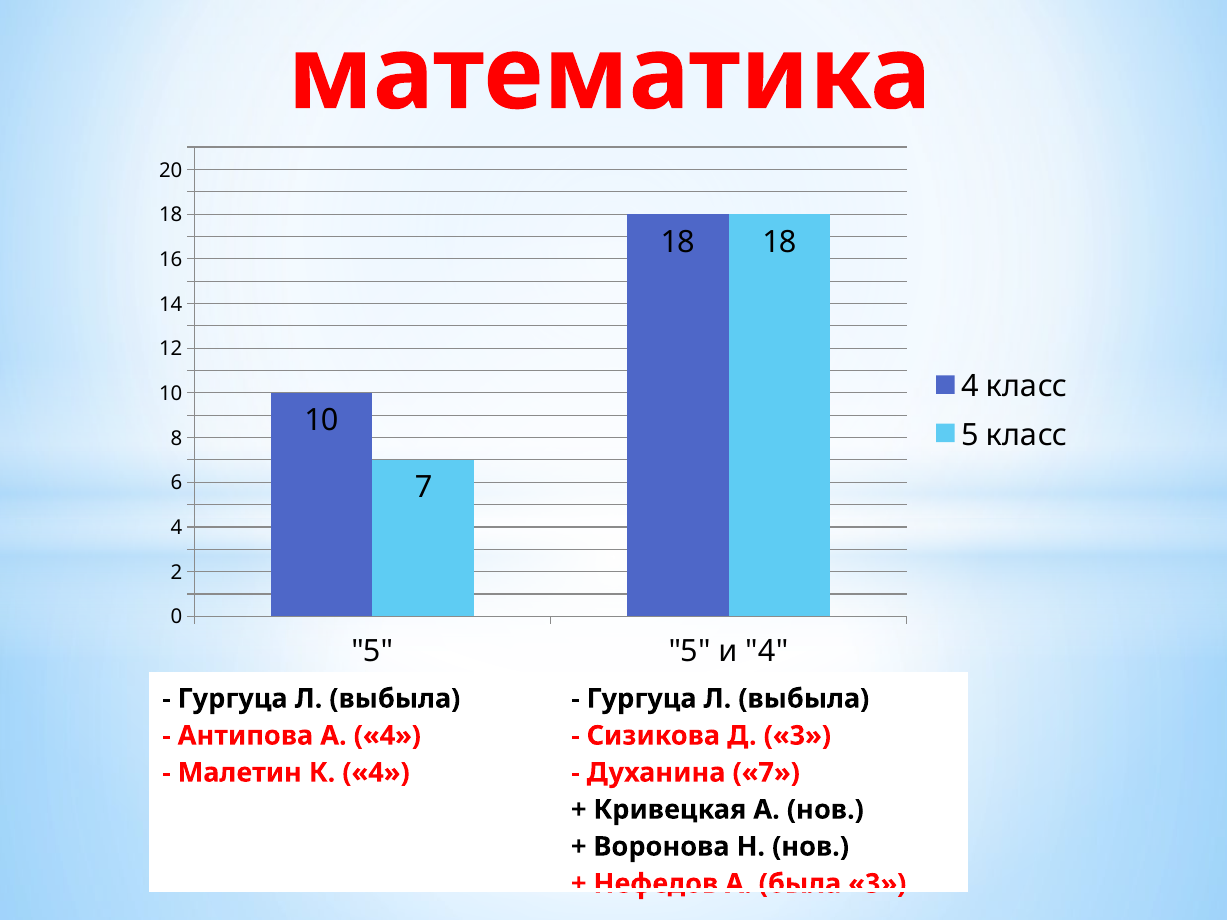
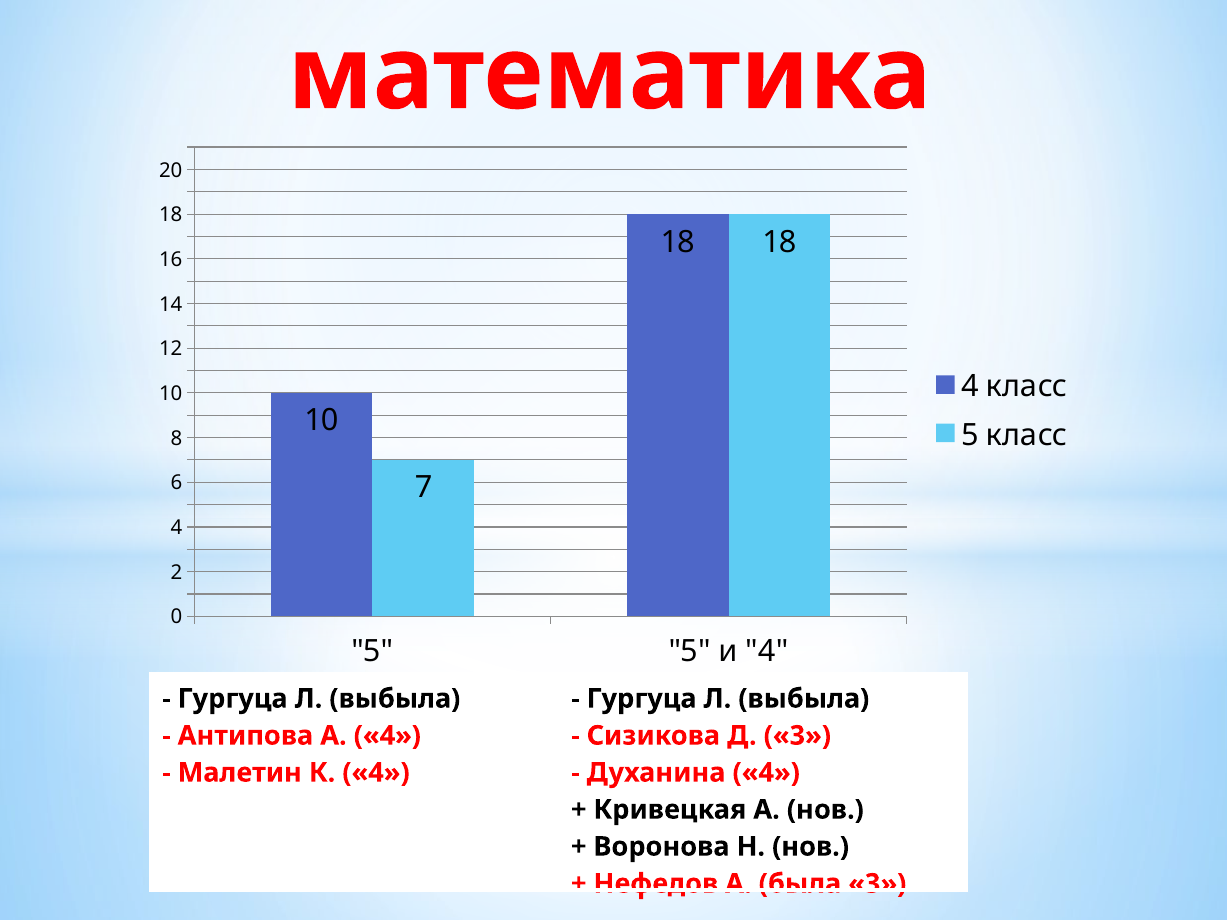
Духанина 7: 7 -> 4 (766, 773)
